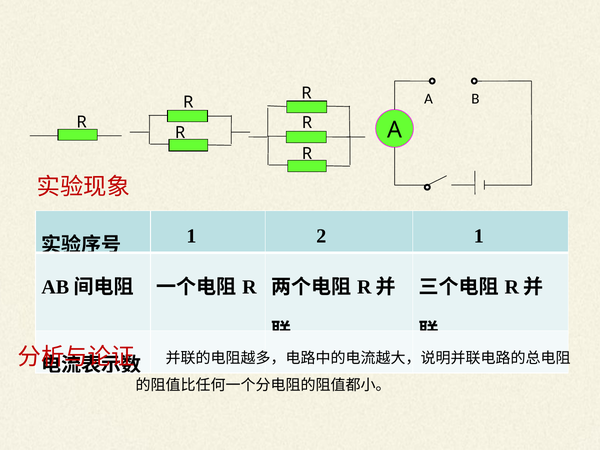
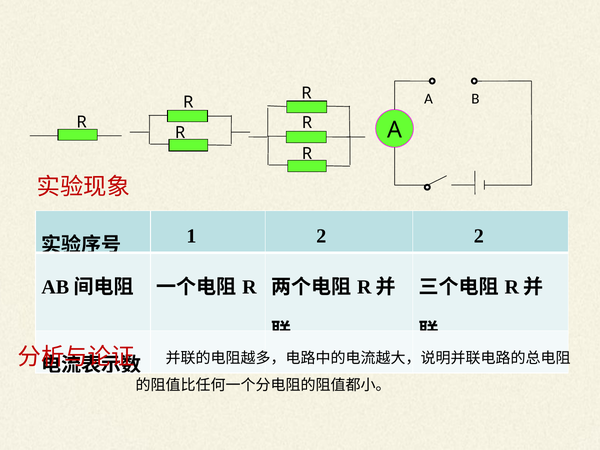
2 1: 1 -> 2 (479, 236)
